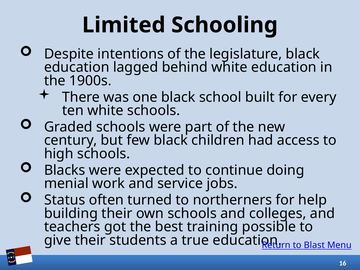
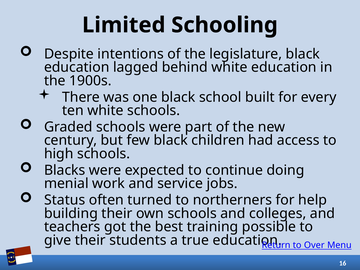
Blast: Blast -> Over (314, 245)
